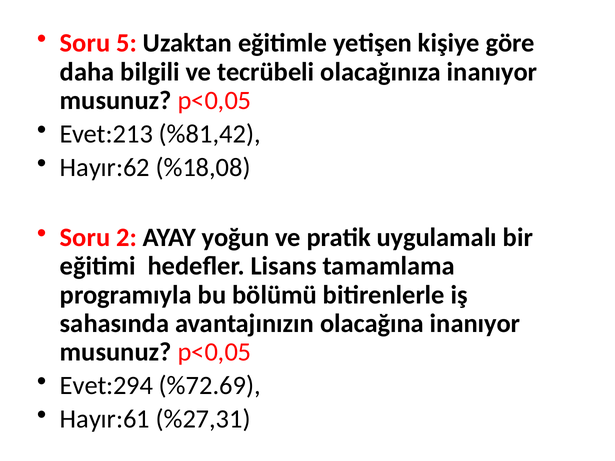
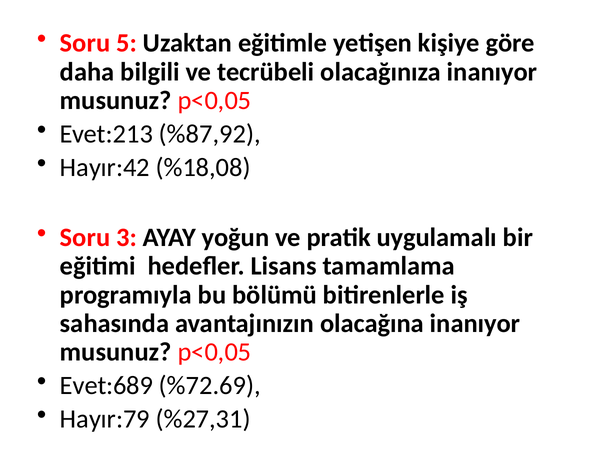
%81,42: %81,42 -> %87,92 (210, 134)
Hayır:62: Hayır:62 -> Hayır:42 (105, 168)
2: 2 -> 3 (127, 238)
Evet:294: Evet:294 -> Evet:689 (107, 386)
Hayır:61: Hayır:61 -> Hayır:79 (105, 419)
